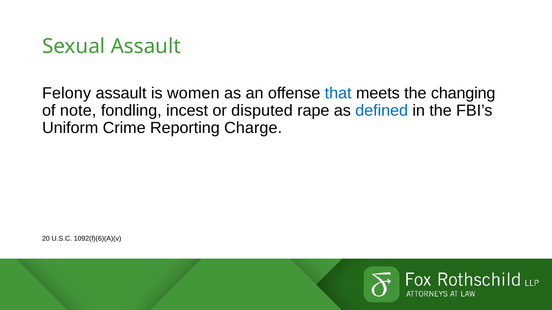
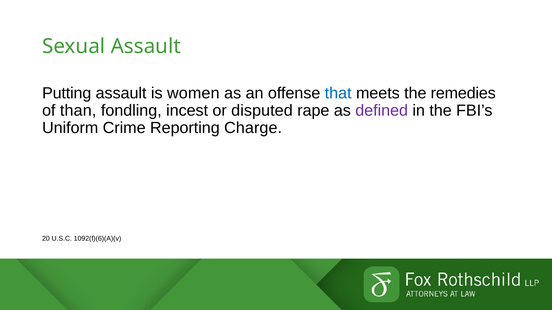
Felony: Felony -> Putting (67, 93)
changing: changing -> remedies (463, 93)
note: note -> than (78, 111)
defined colour: blue -> purple (382, 111)
